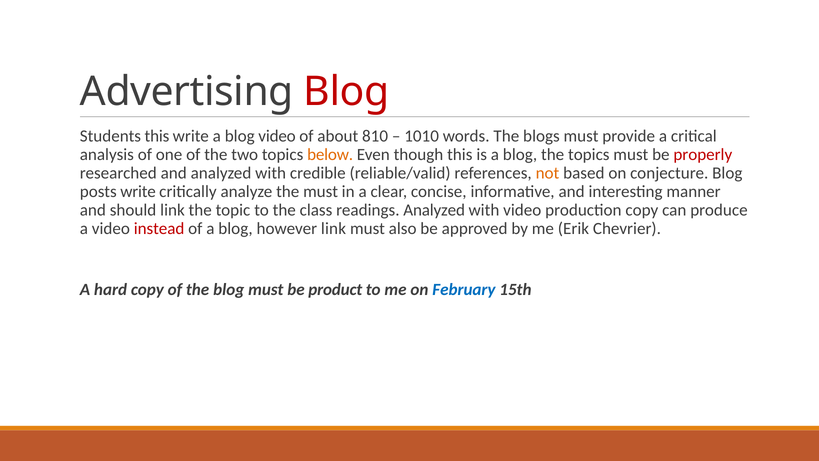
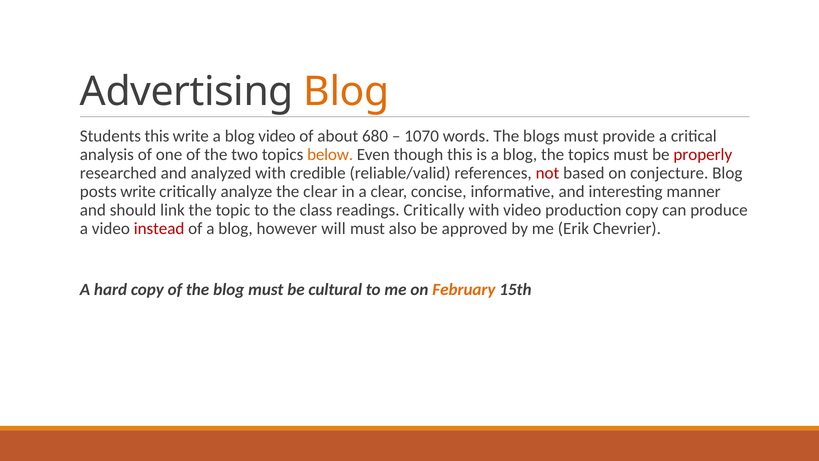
Blog colour: red -> orange (346, 92)
810: 810 -> 680 (375, 136)
1010: 1010 -> 1070 (422, 136)
not colour: orange -> red (547, 173)
the must: must -> clear (320, 192)
readings Analyzed: Analyzed -> Critically (434, 210)
however link: link -> will (333, 228)
product: product -> cultural (335, 289)
February colour: blue -> orange (464, 289)
